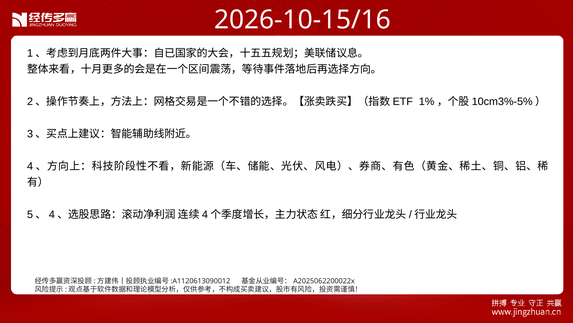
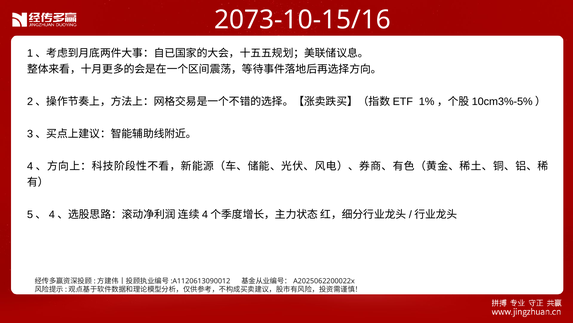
2026-10-15/16: 2026-10-15/16 -> 2073-10-15/16 (303, 20)
